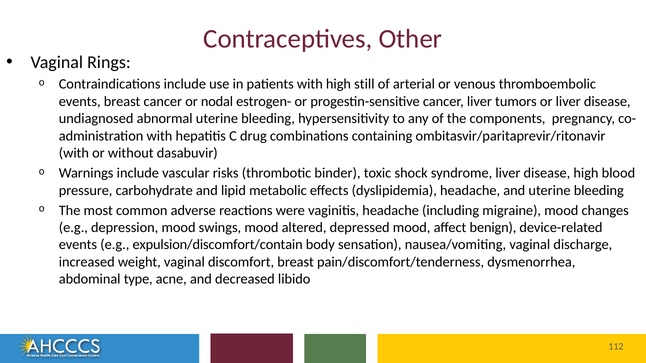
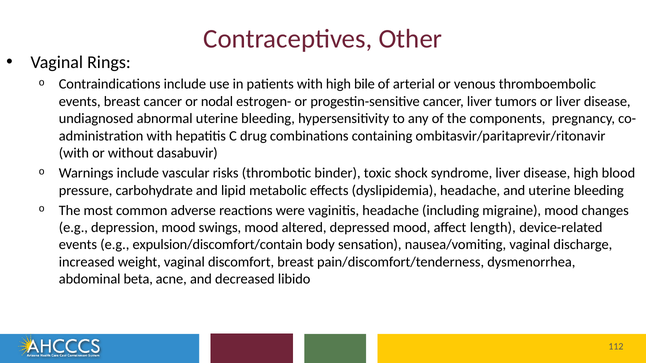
still: still -> bile (364, 84)
benign: benign -> length (493, 228)
type: type -> beta (138, 279)
